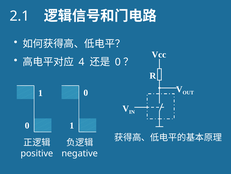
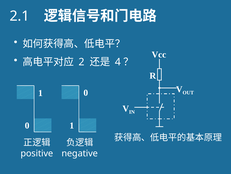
4: 4 -> 2 (82, 62)
0: 0 -> 4 (118, 62)
